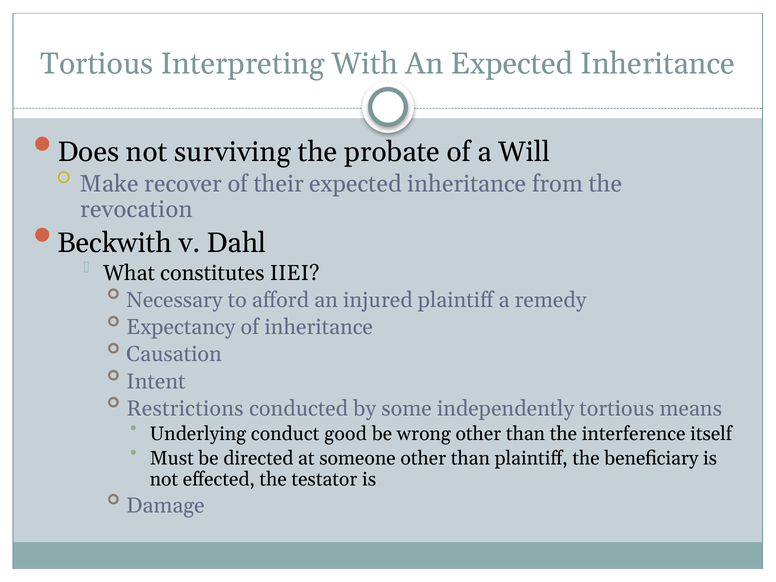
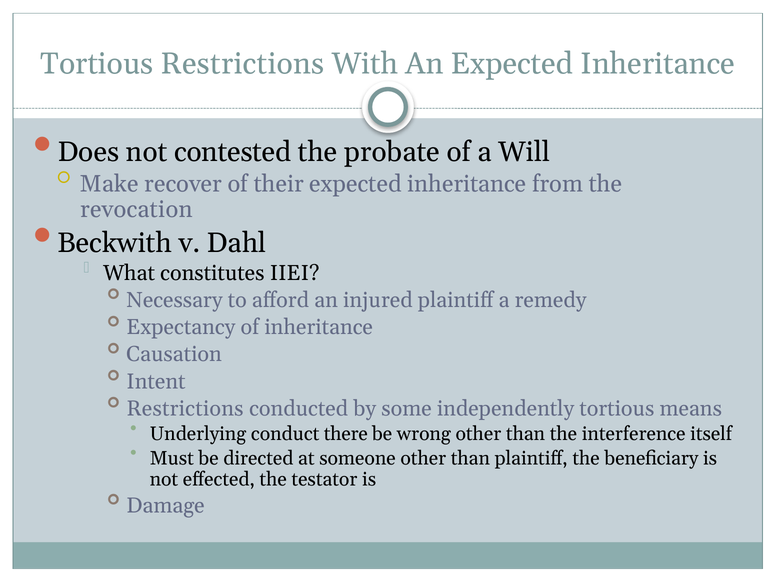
Tortious Interpreting: Interpreting -> Restrictions (243, 64)
surviving: surviving -> contested (233, 152)
good: good -> there (346, 434)
